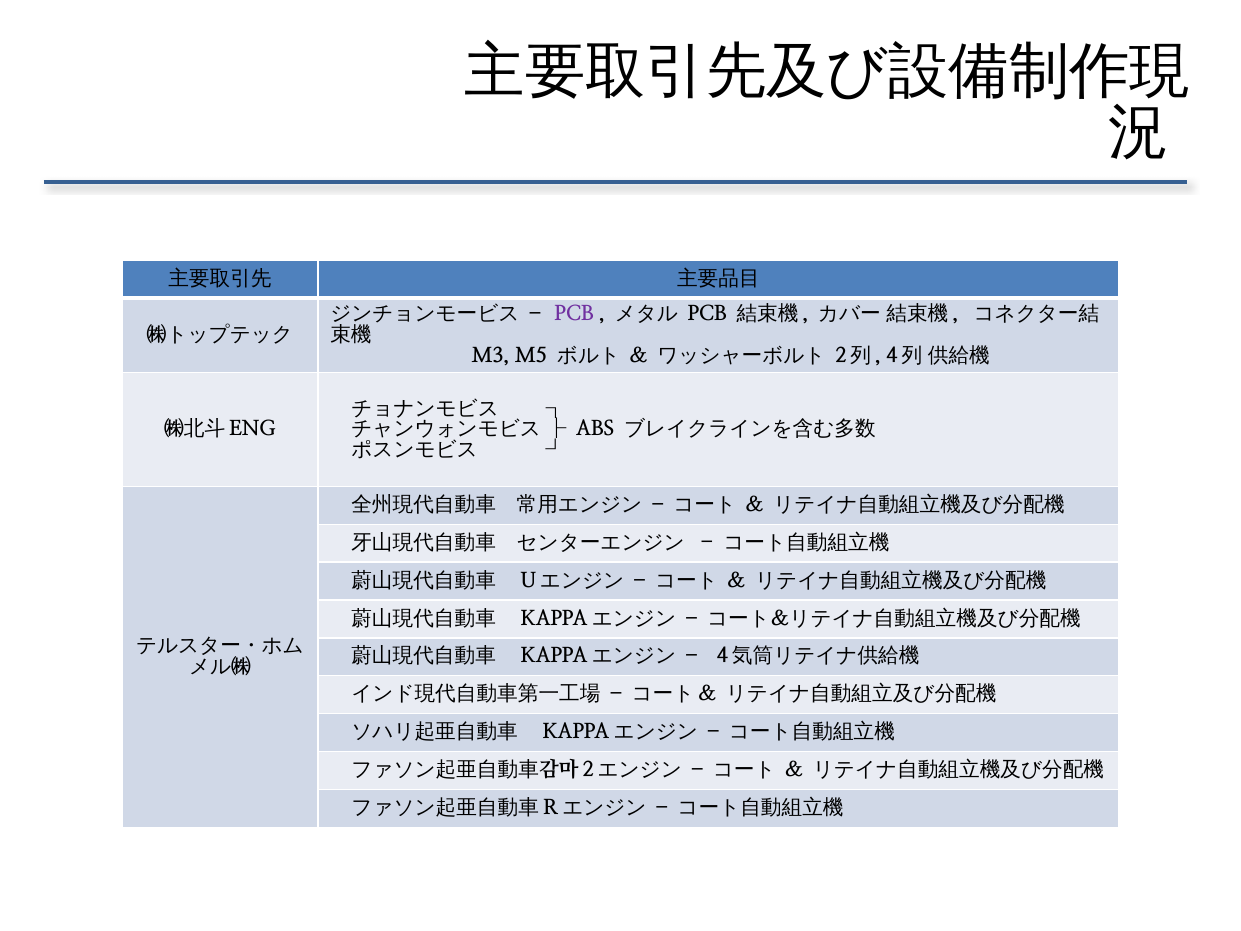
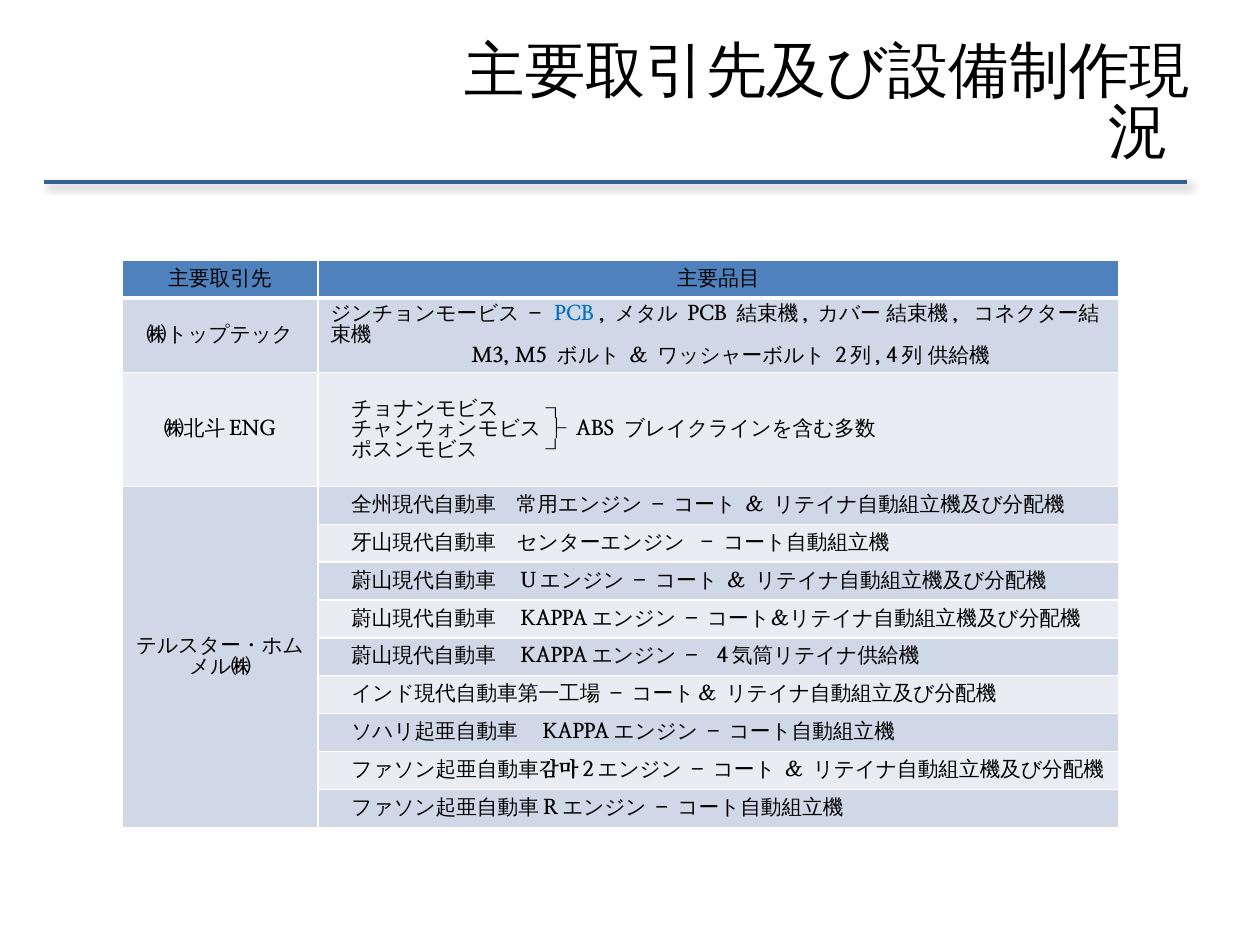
PCB colour: purple -> blue (574, 314)
